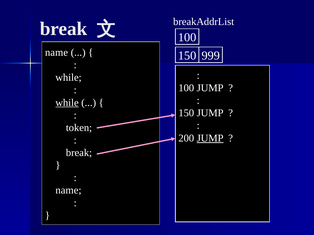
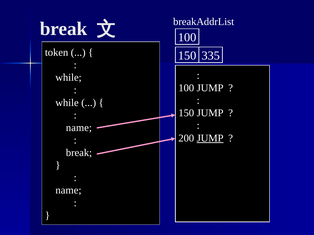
name: name -> token (57, 53)
999: 999 -> 335 (211, 56)
while underline: present -> none (67, 103)
token: token -> name (79, 128)
